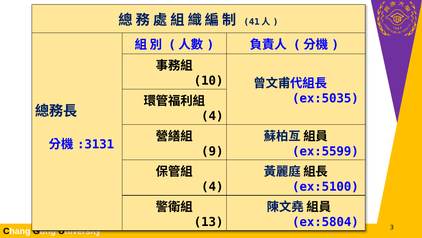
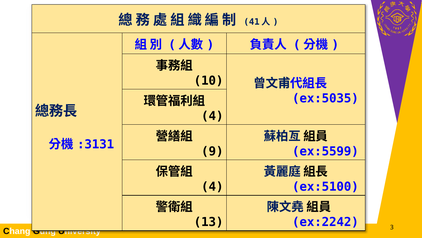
ex:5804: ex:5804 -> ex:2242 (325, 221)
